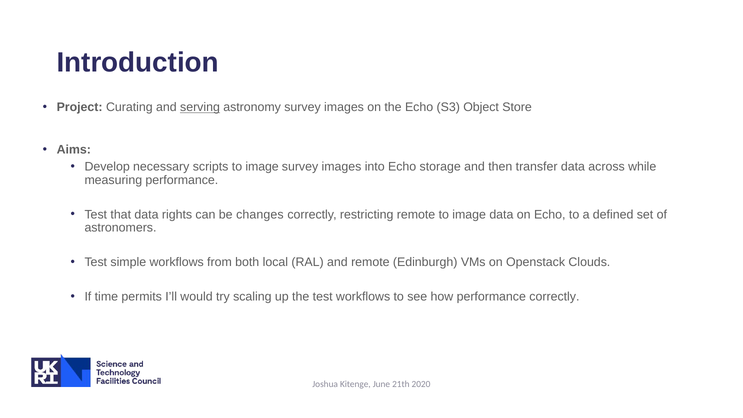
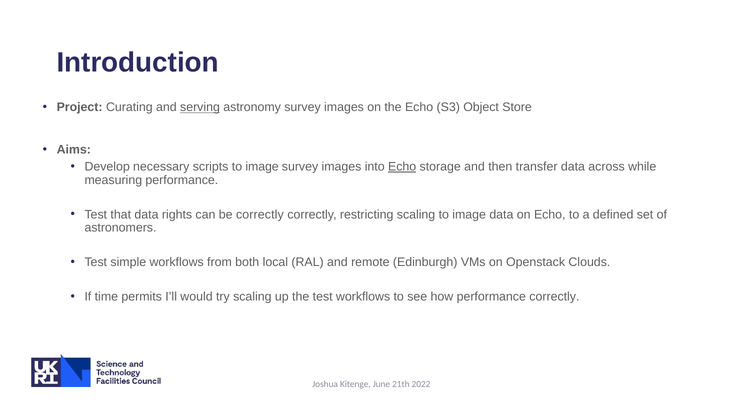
Echo underline: none -> present (402, 167)
be changes: changes -> correctly (260, 214)
restricting remote: remote -> scaling (416, 214)
2020: 2020 -> 2022 (421, 384)
